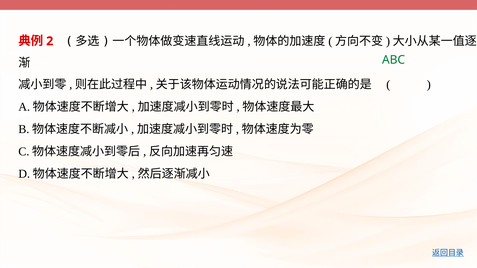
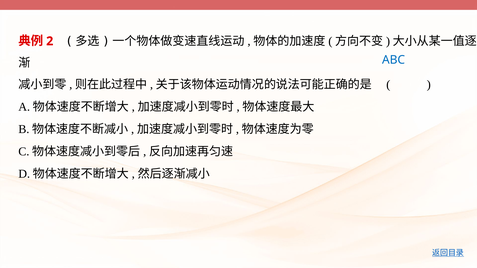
ABC colour: green -> blue (394, 60)
